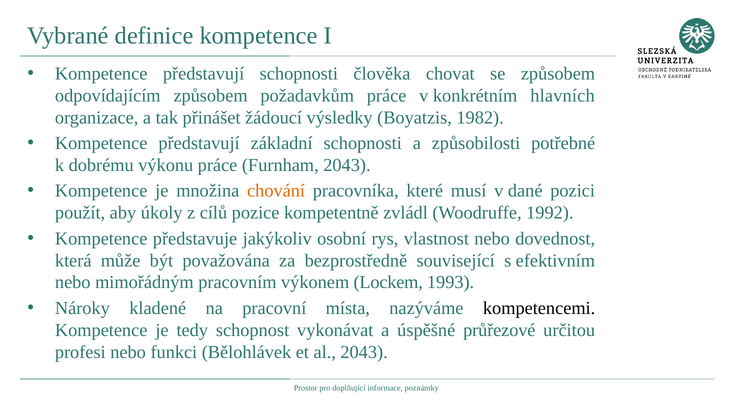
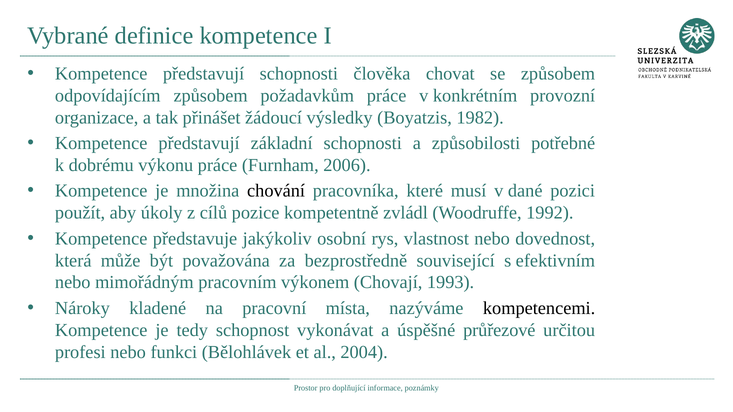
hlavních: hlavních -> provozní (563, 96)
Furnham 2043: 2043 -> 2006 (347, 165)
chování colour: orange -> black (276, 191)
Lockem: Lockem -> Chovají (388, 283)
al 2043: 2043 -> 2004 (364, 352)
